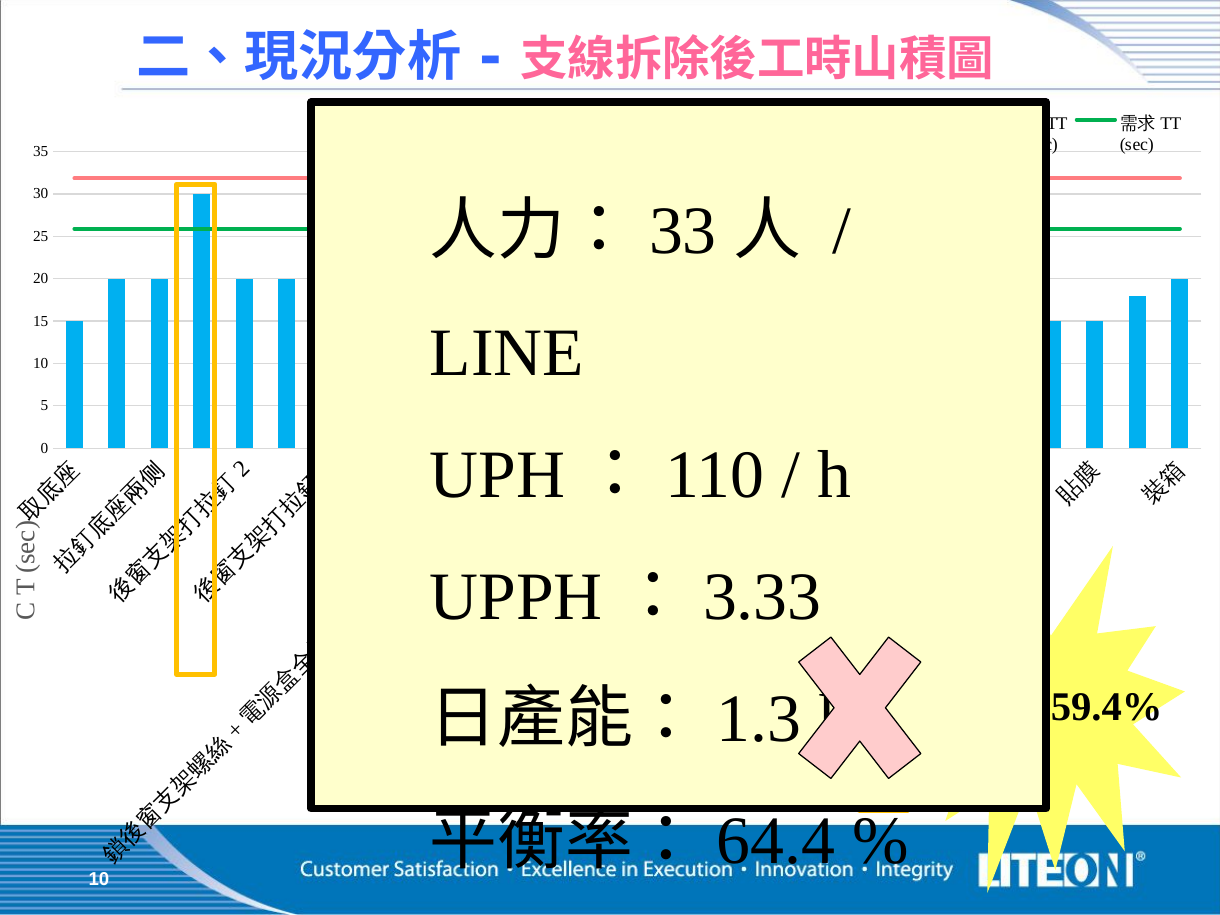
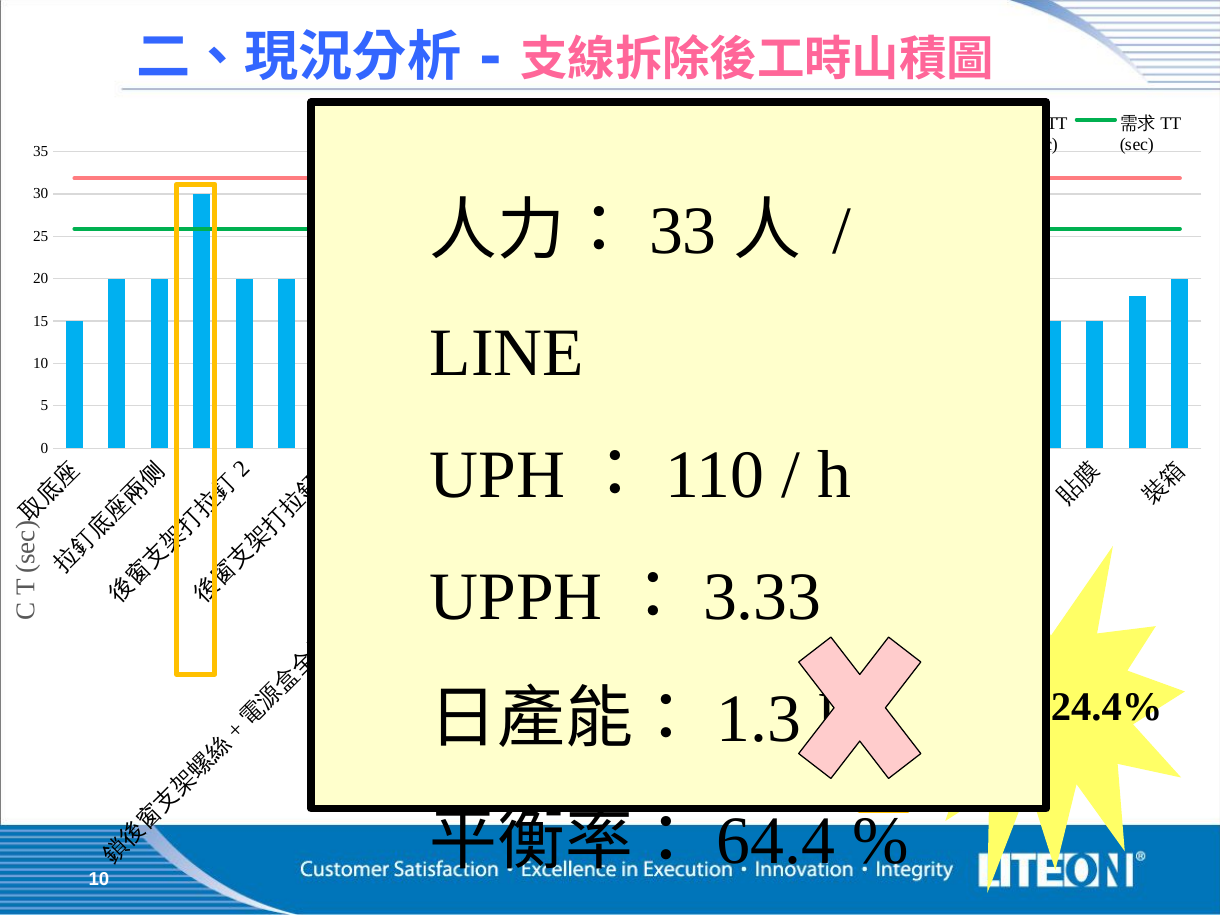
59.4%: 59.4% -> 24.4% (1107, 707)
